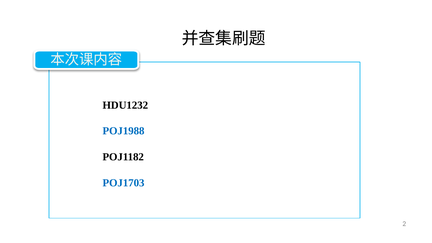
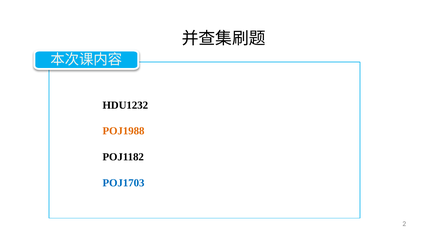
POJ1988 colour: blue -> orange (123, 131)
